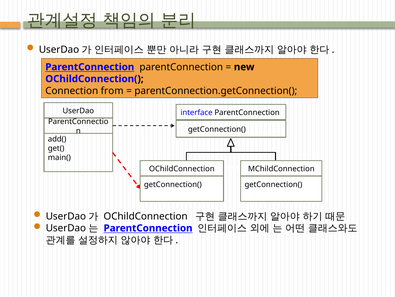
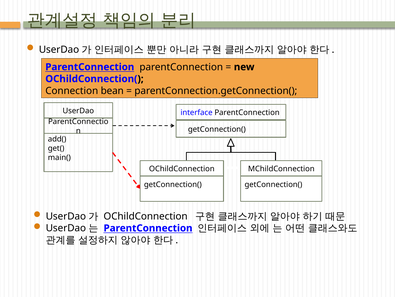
from: from -> bean (112, 91)
